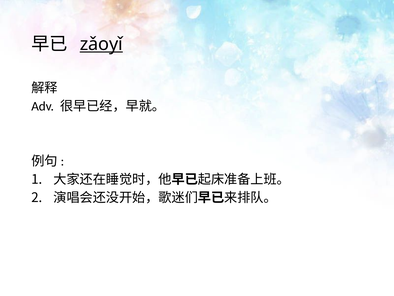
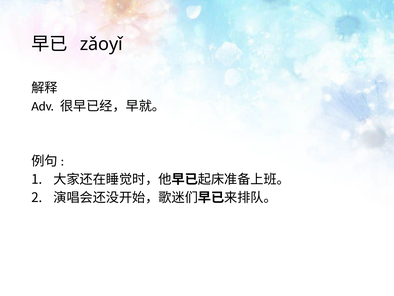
zǎoyǐ underline: present -> none (101, 44)
